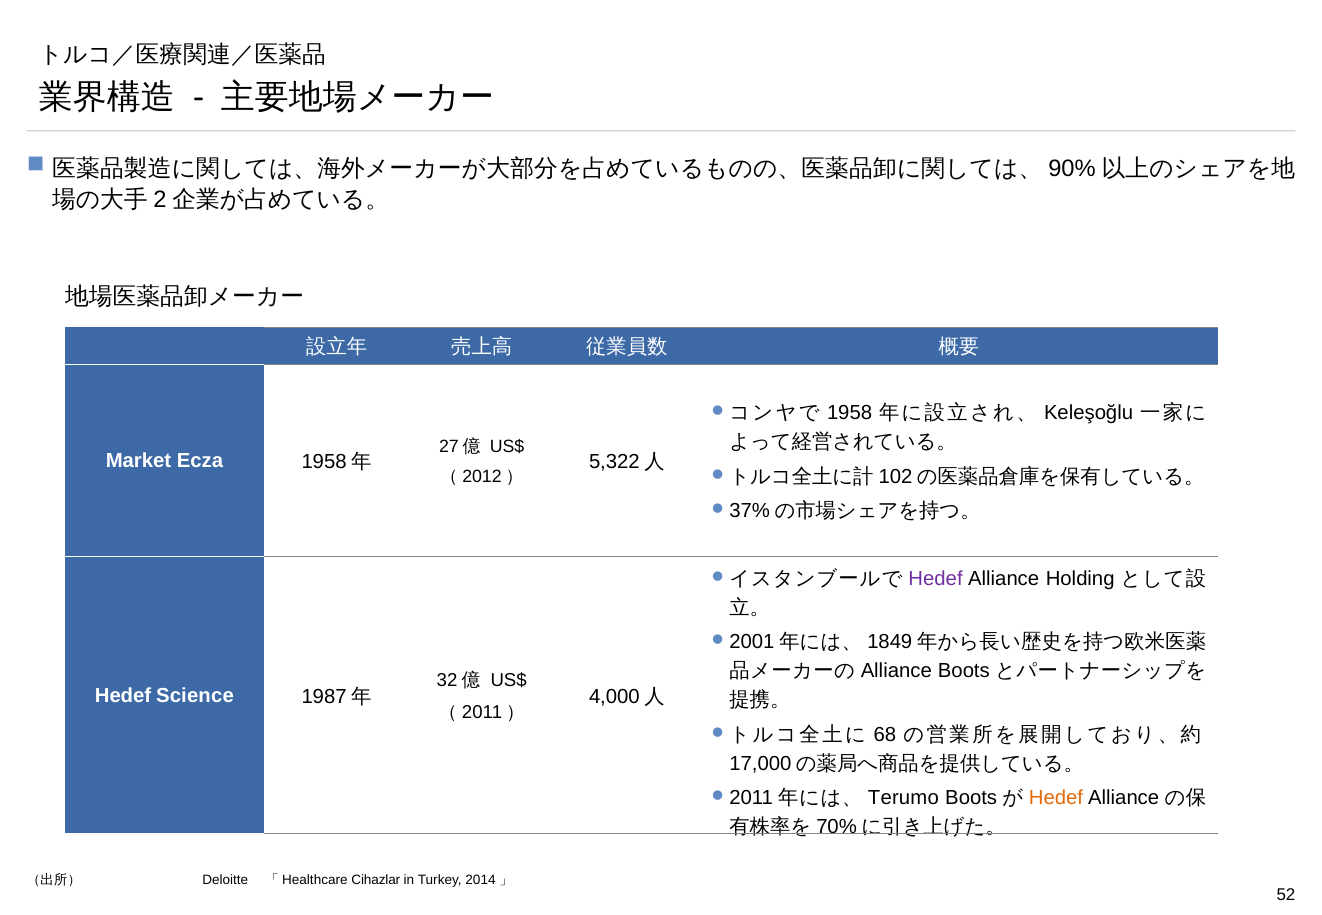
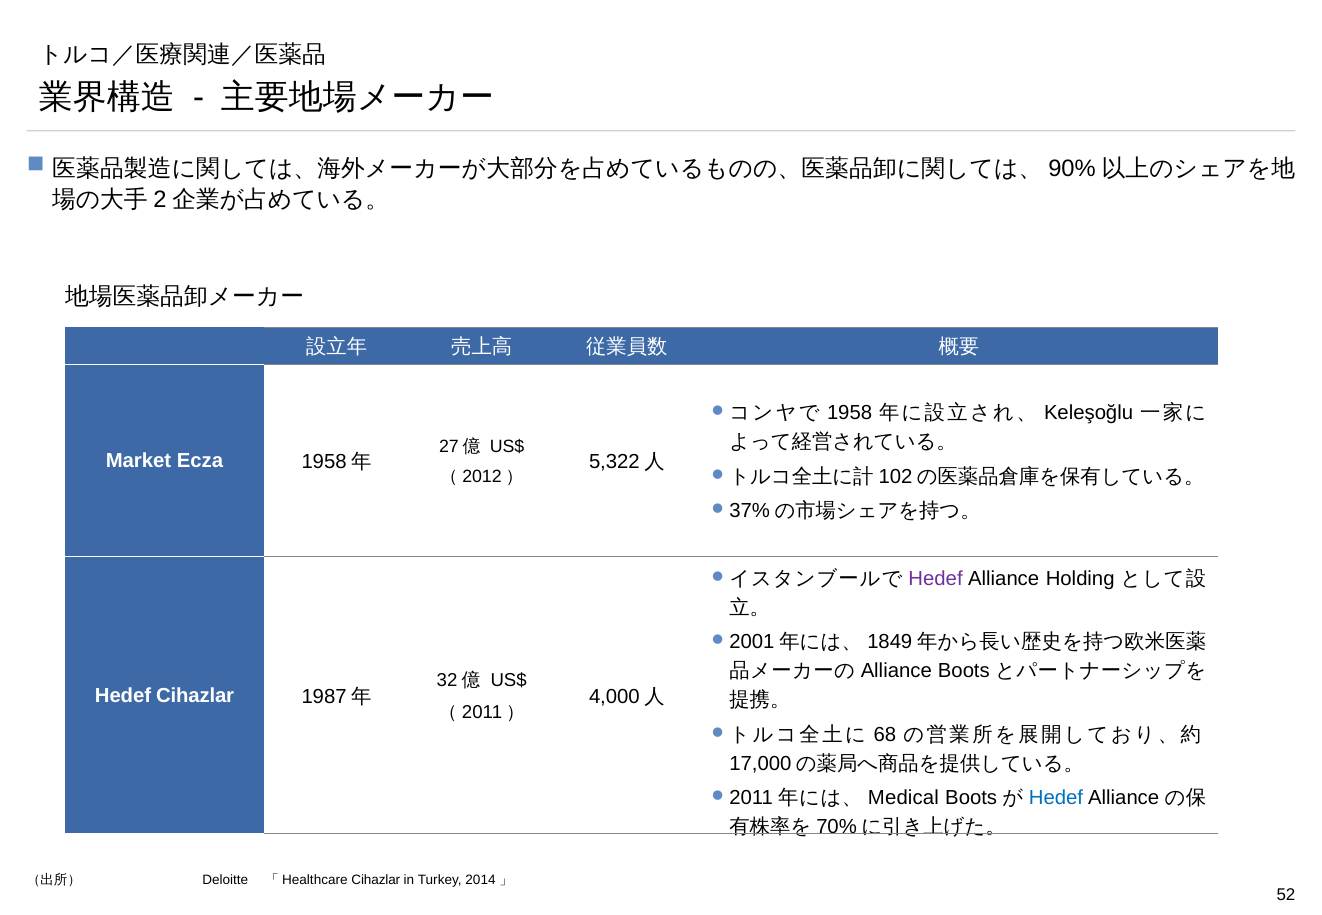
Hedef Science: Science -> Cihazlar (195, 696)
Terumo: Terumo -> Medical (903, 798)
Hedef colour: orange -> blue (1056, 798)
